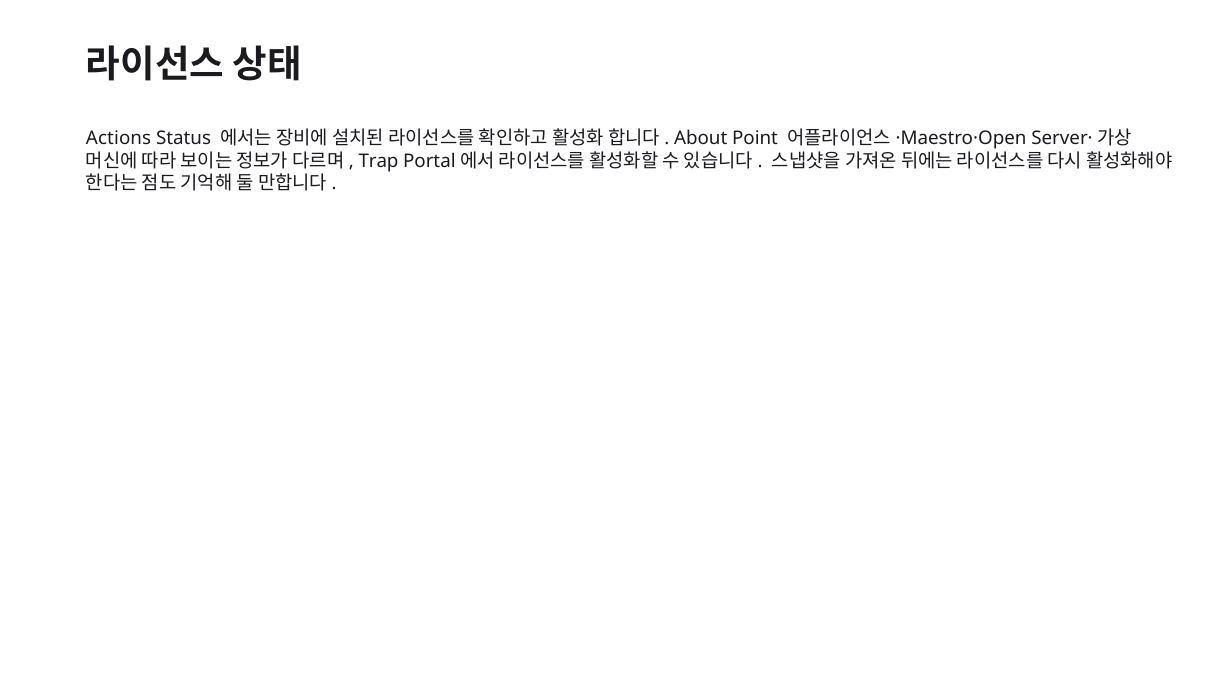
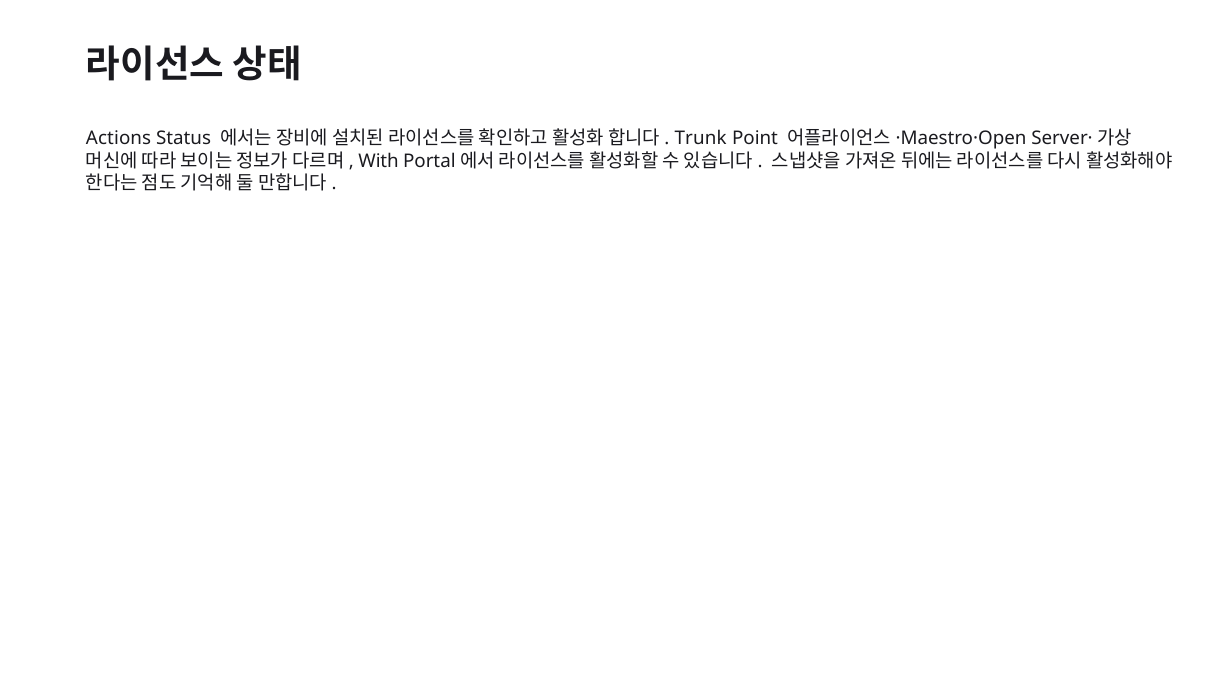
About: About -> Trunk (701, 139)
Trap: Trap -> With (379, 161)
